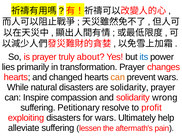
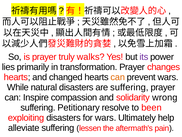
about: about -> walks (91, 57)
its colour: blue -> purple (144, 57)
are solidarity: solidarity -> suffering (129, 87)
profit: profit -> been (151, 107)
